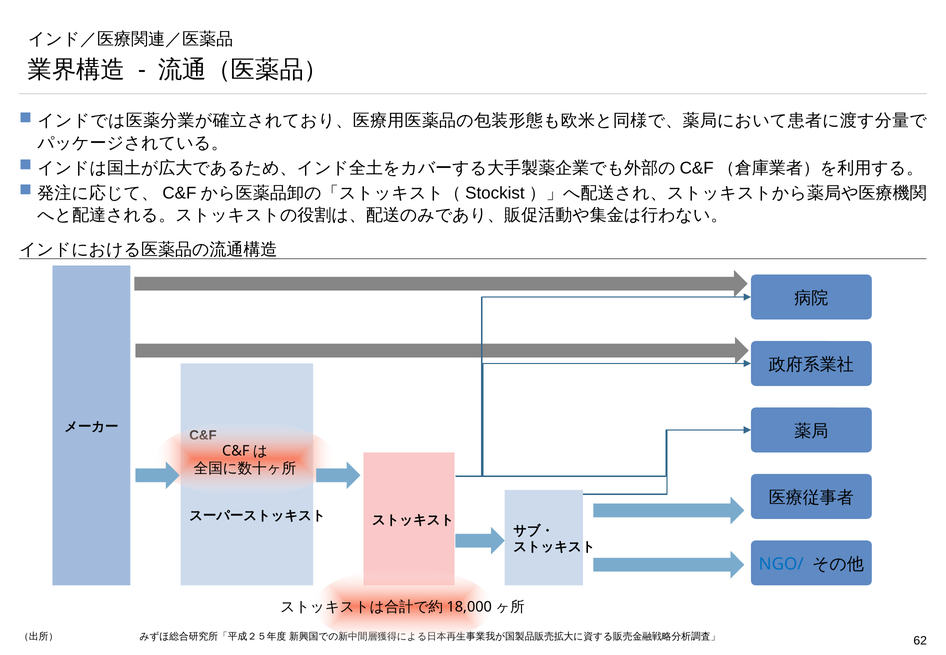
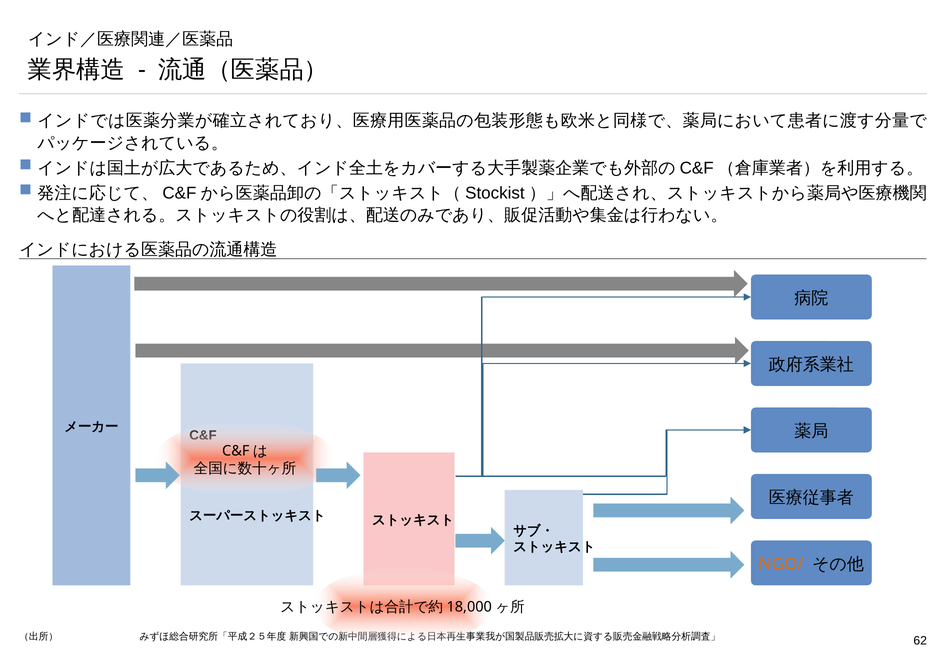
NGO/ colour: blue -> orange (781, 564)
